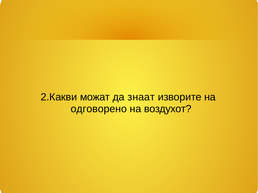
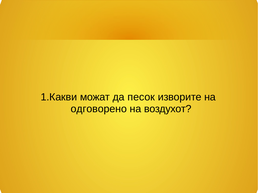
2.Какви: 2.Какви -> 1.Какви (59, 97)
знаат: знаат -> песок (141, 97)
